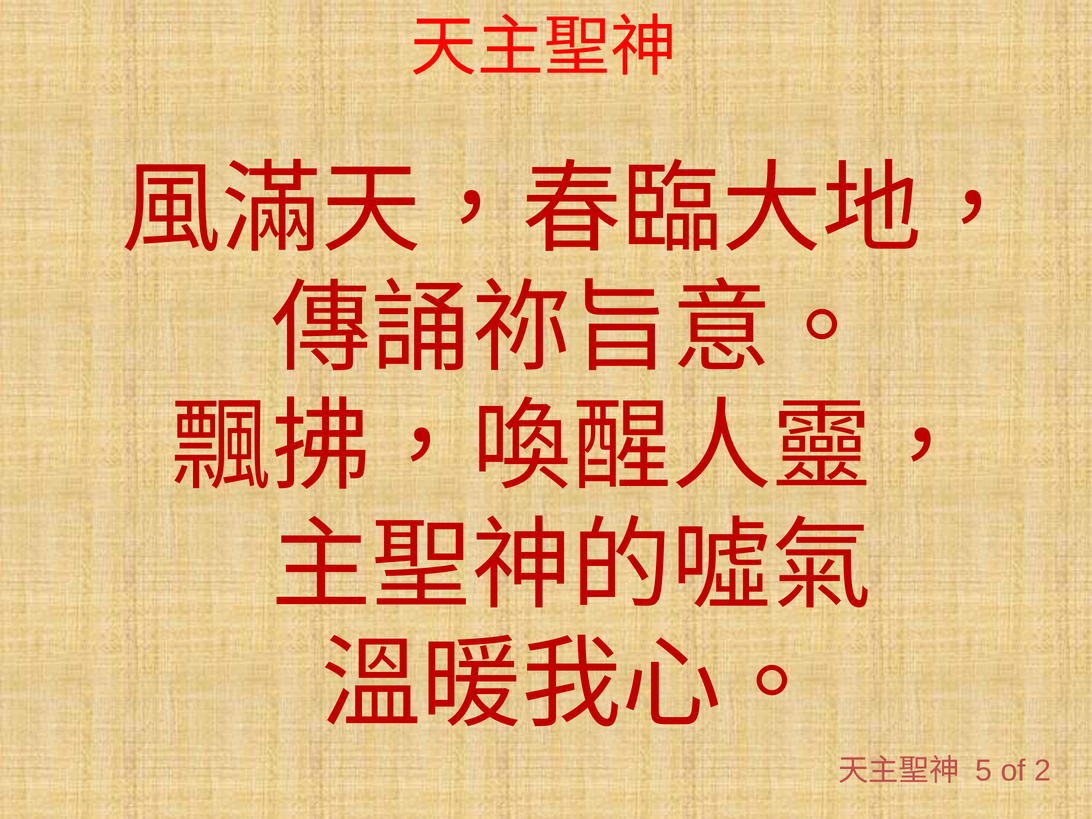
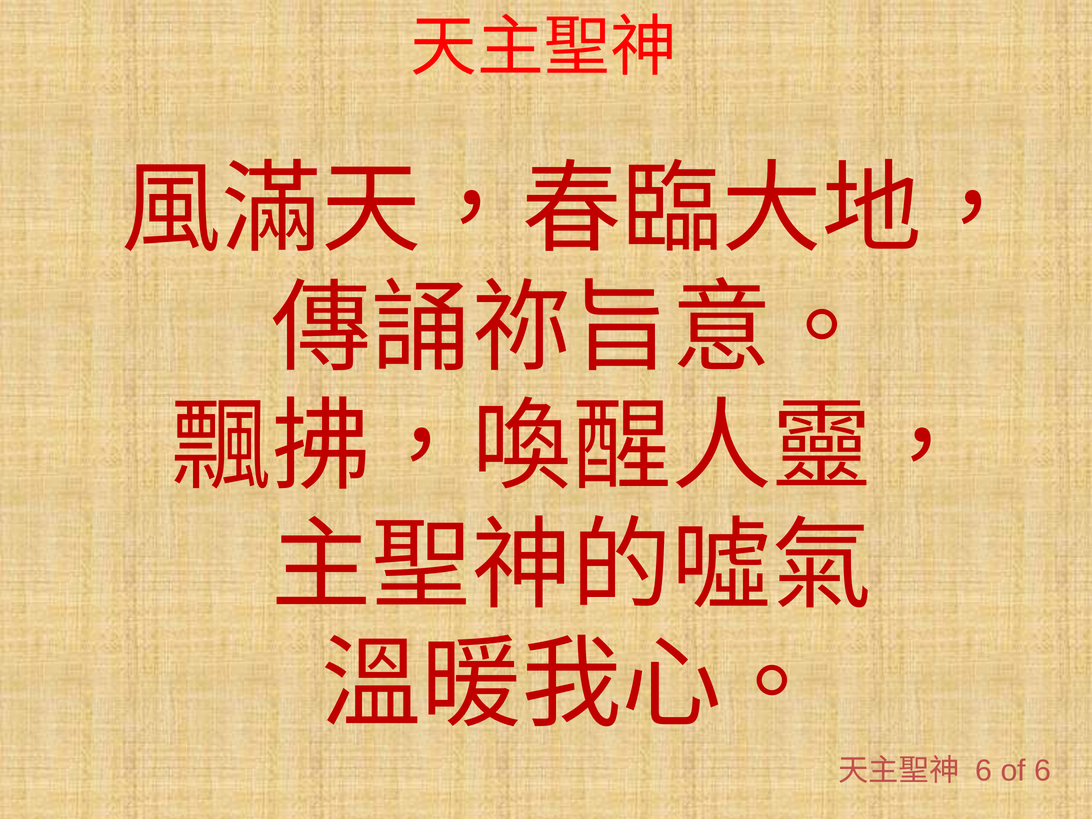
5: 5 -> 6 (984, 771)
of 2: 2 -> 6 (1043, 771)
